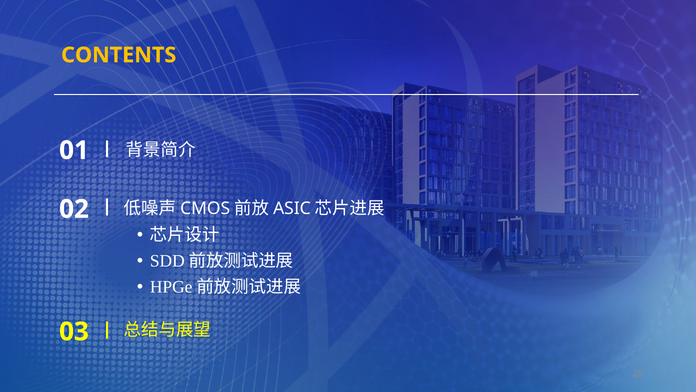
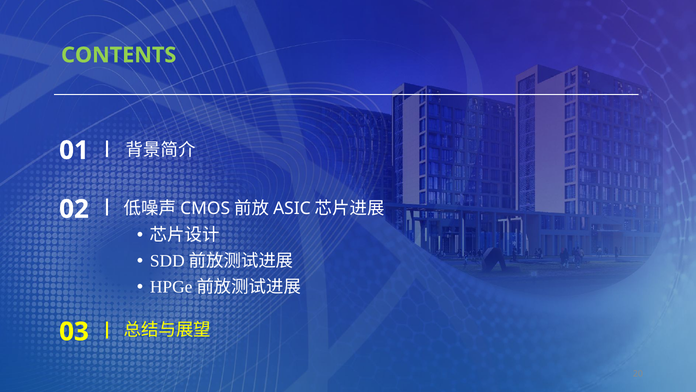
CONTENTS colour: yellow -> light green (119, 55)
